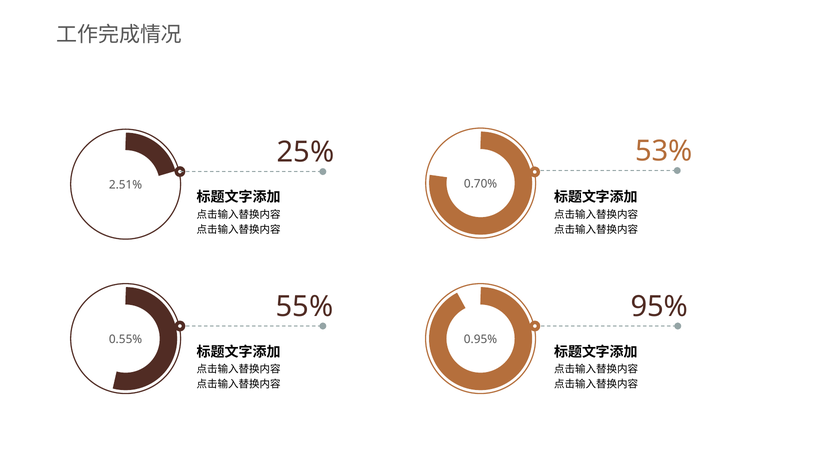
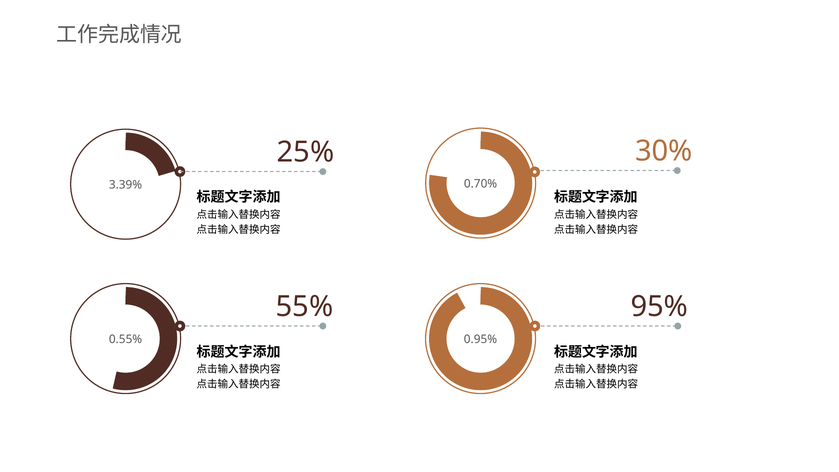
53%: 53% -> 30% (664, 151)
2.51%: 2.51% -> 3.39% (126, 185)
